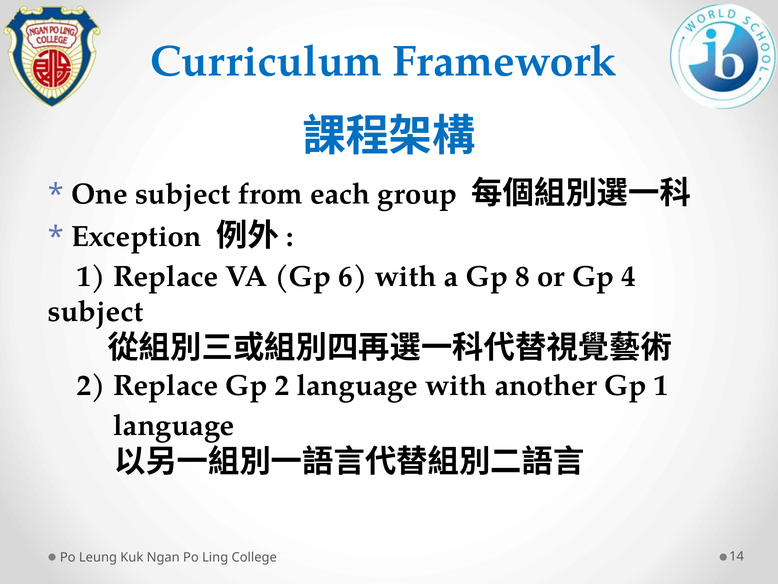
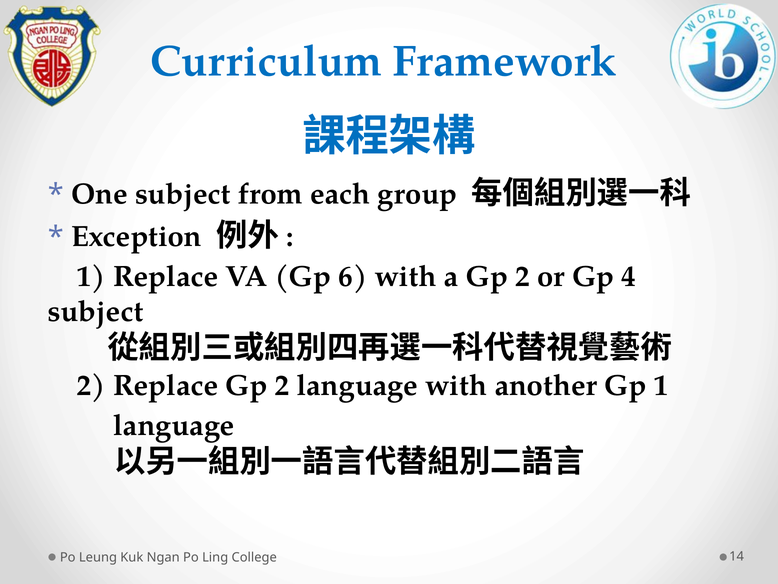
a Gp 8: 8 -> 2 (523, 277)
